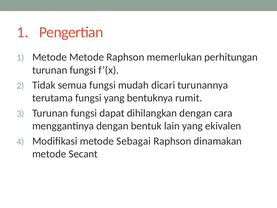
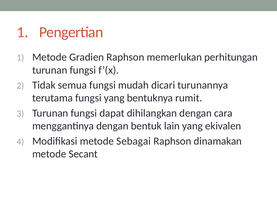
Metode Metode: Metode -> Gradien (87, 57)
